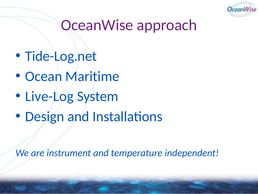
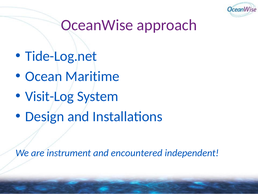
Live-Log: Live-Log -> Visit-Log (50, 96)
temperature: temperature -> encountered (137, 153)
